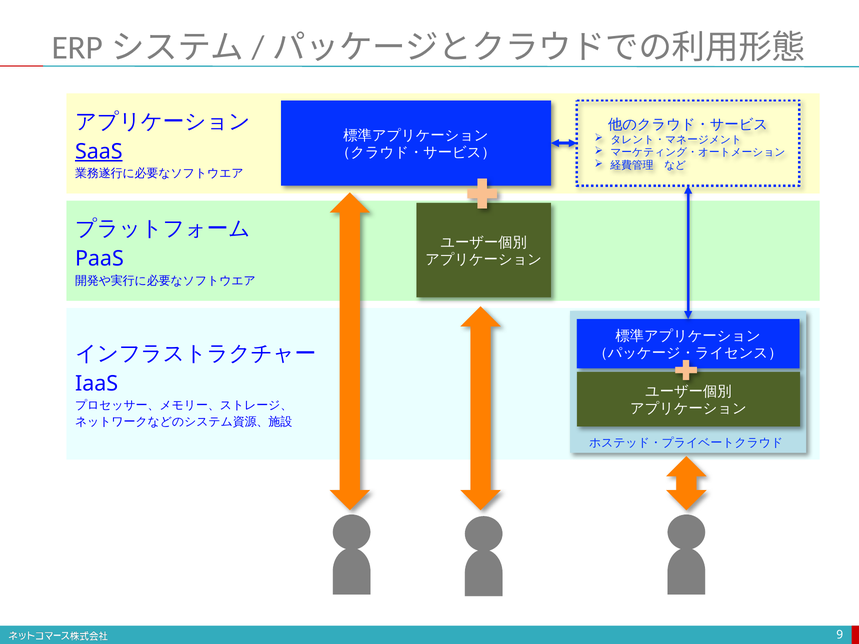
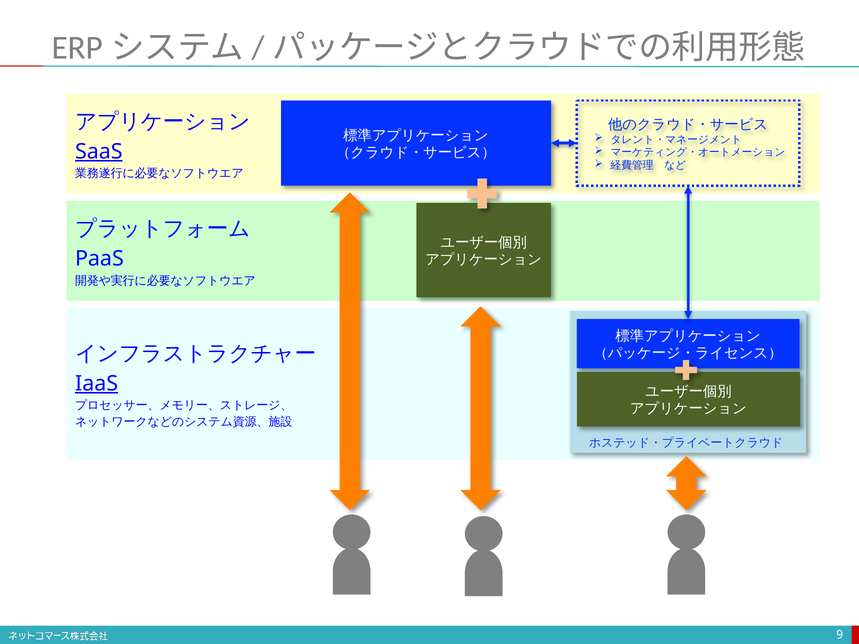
IaaS underline: none -> present (97, 384)
